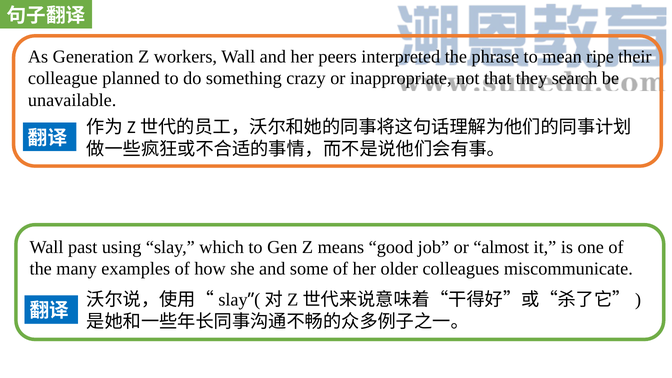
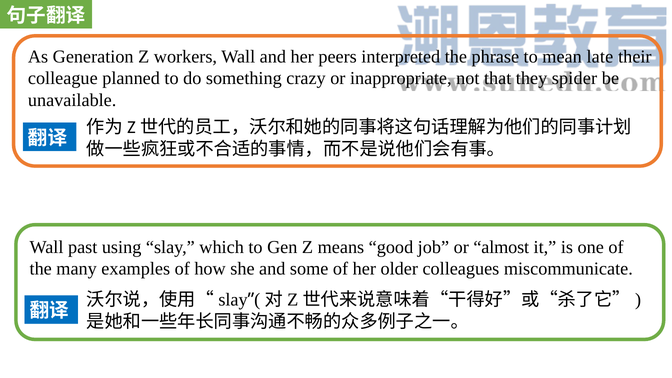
ripe: ripe -> late (600, 57)
search: search -> spider (574, 78)
